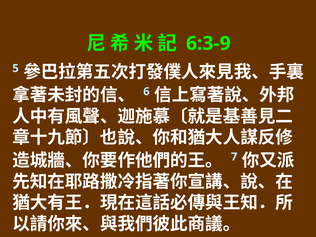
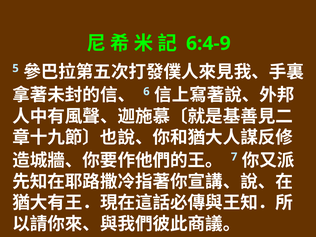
6:3-9: 6:3-9 -> 6:4-9 (208, 43)
